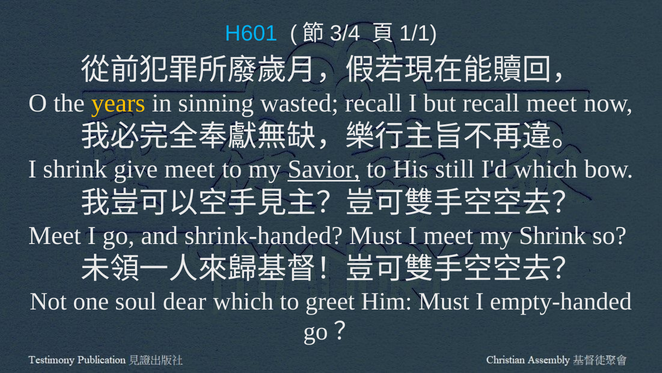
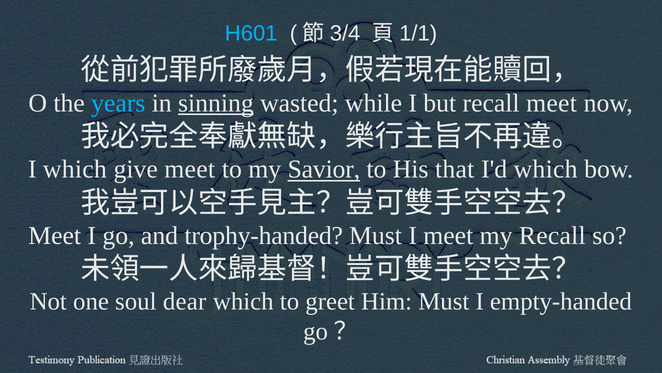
years colour: yellow -> light blue (118, 103)
sinning underline: none -> present (216, 103)
wasted recall: recall -> while (374, 103)
I shrink: shrink -> which (75, 169)
still: still -> that (455, 169)
shrink-handed: shrink-handed -> trophy-handed (264, 235)
my Shrink: Shrink -> Recall (552, 235)
